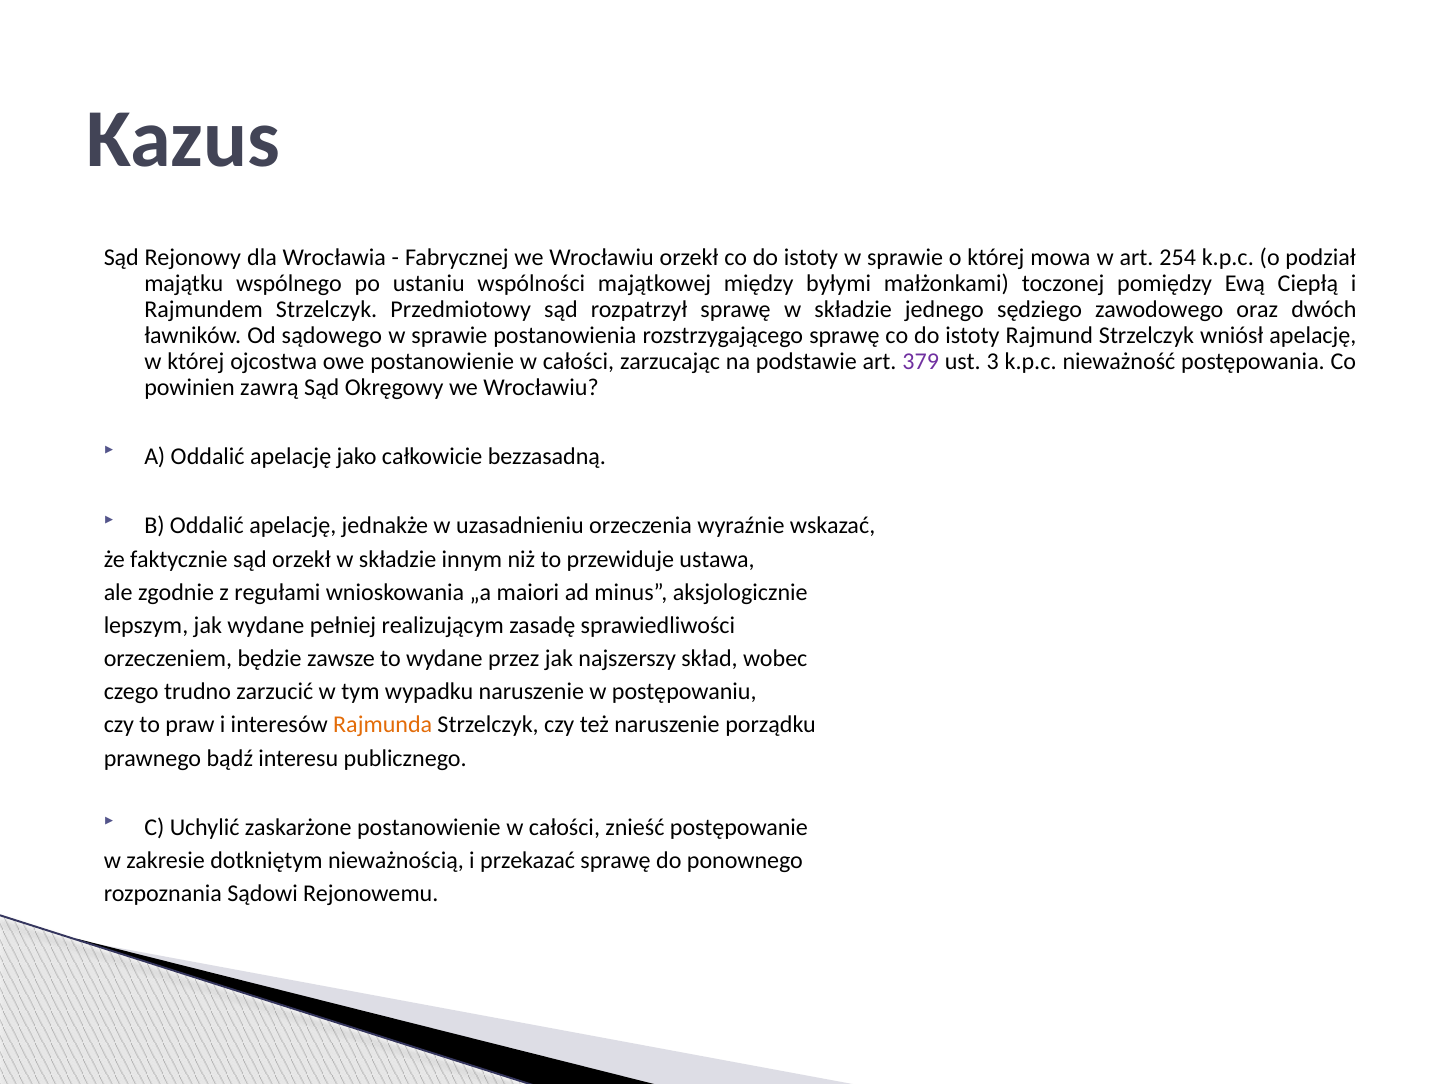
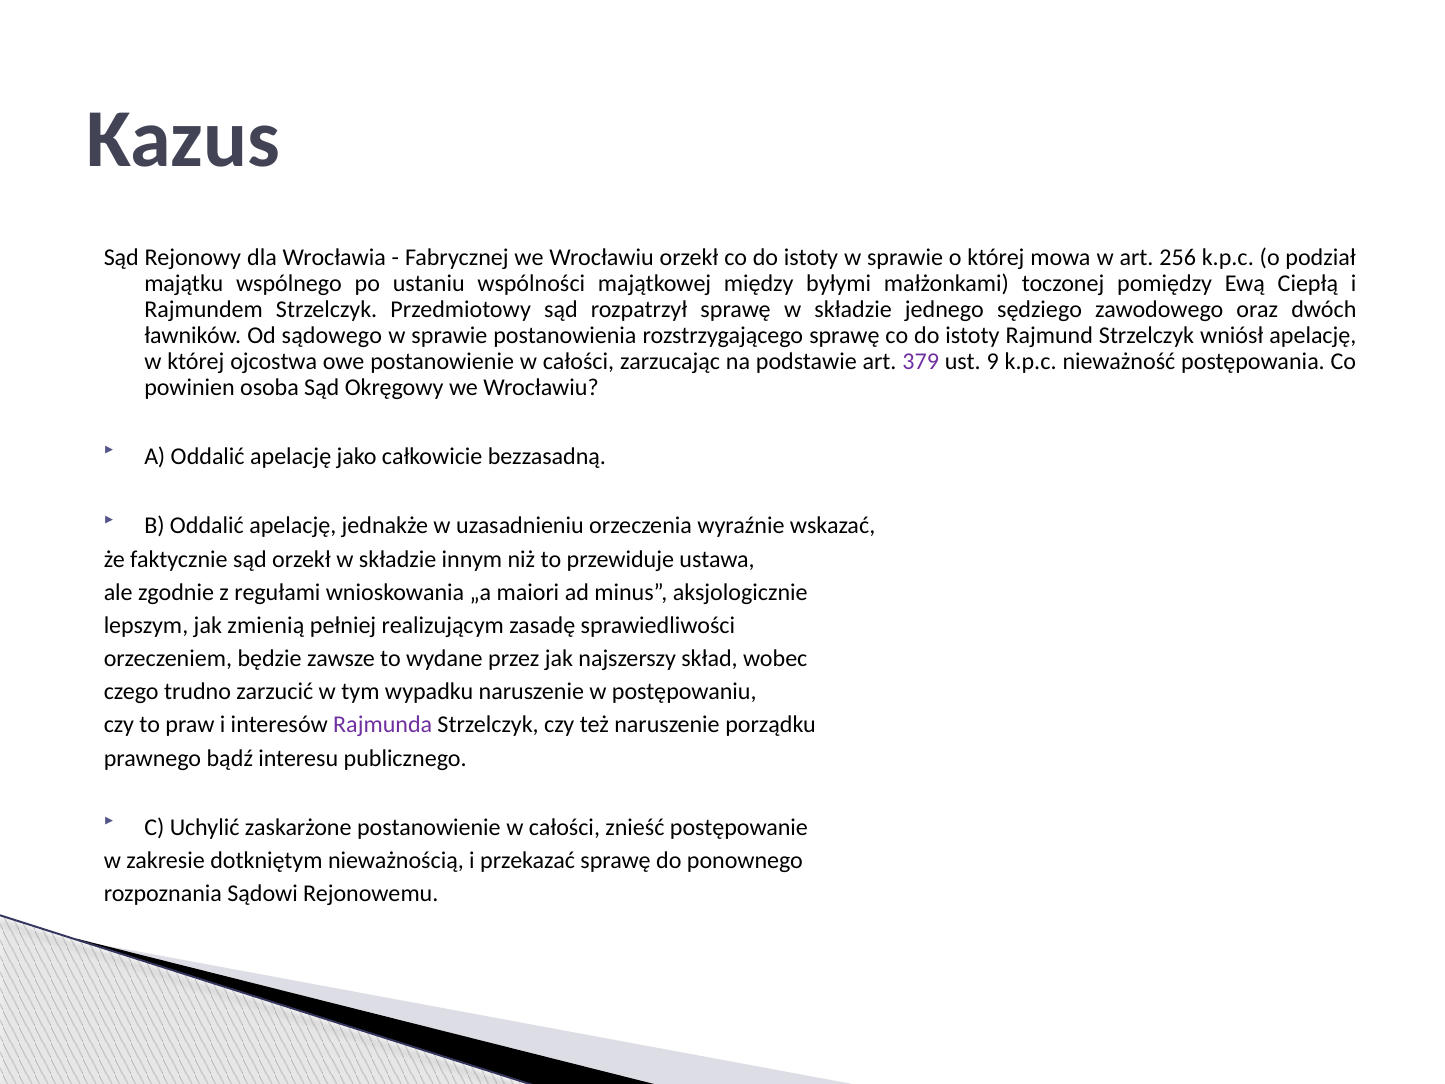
254: 254 -> 256 (1178, 257)
3: 3 -> 9 (993, 361)
zawrą: zawrą -> osoba (270, 387)
jak wydane: wydane -> zmienią (266, 625)
Rajmunda colour: orange -> purple (383, 725)
